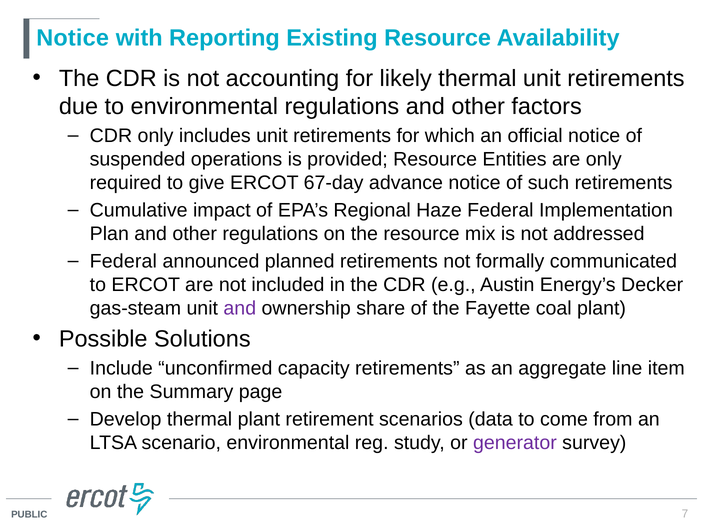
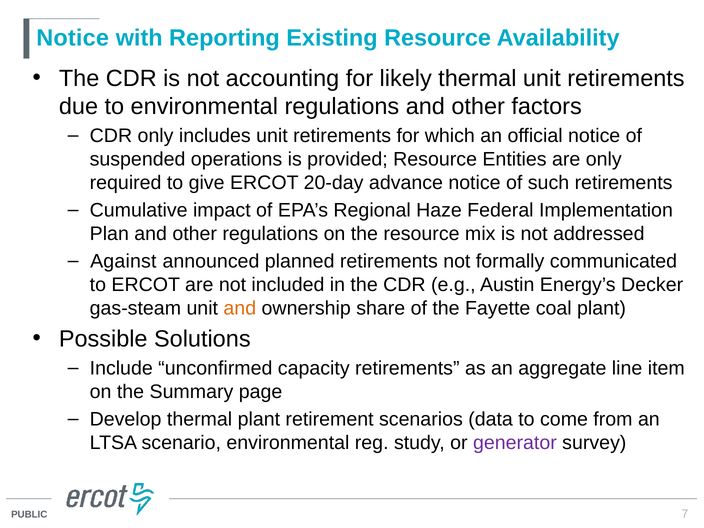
67-day: 67-day -> 20-day (334, 183)
Federal: Federal -> Against (123, 261)
and colour: purple -> orange (240, 308)
